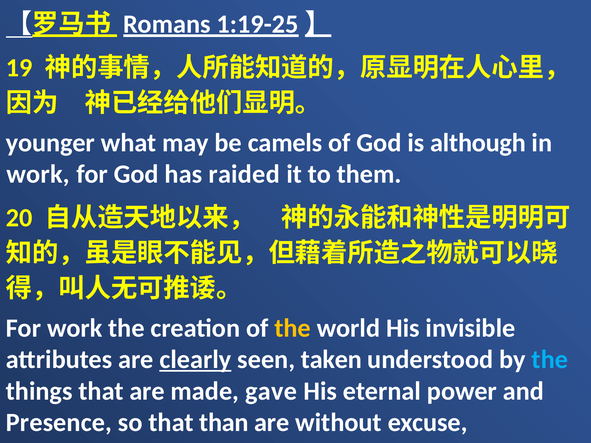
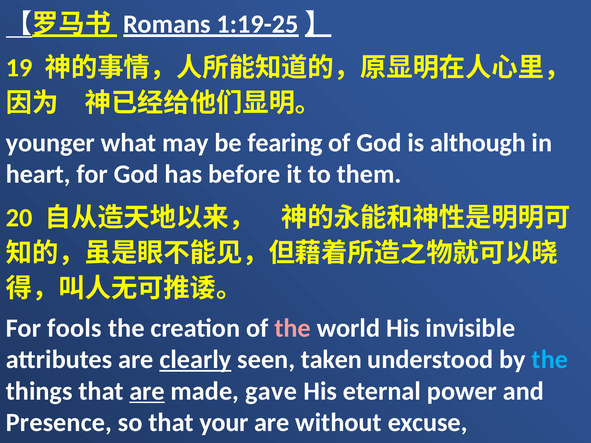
camels: camels -> fearing (285, 143)
work: work -> heart (38, 174)
raided: raided -> before (244, 174)
For work: work -> fools (74, 328)
the colour: yellow -> pink (293, 328)
are underline: none -> present (147, 391)
than: than -> your (224, 423)
